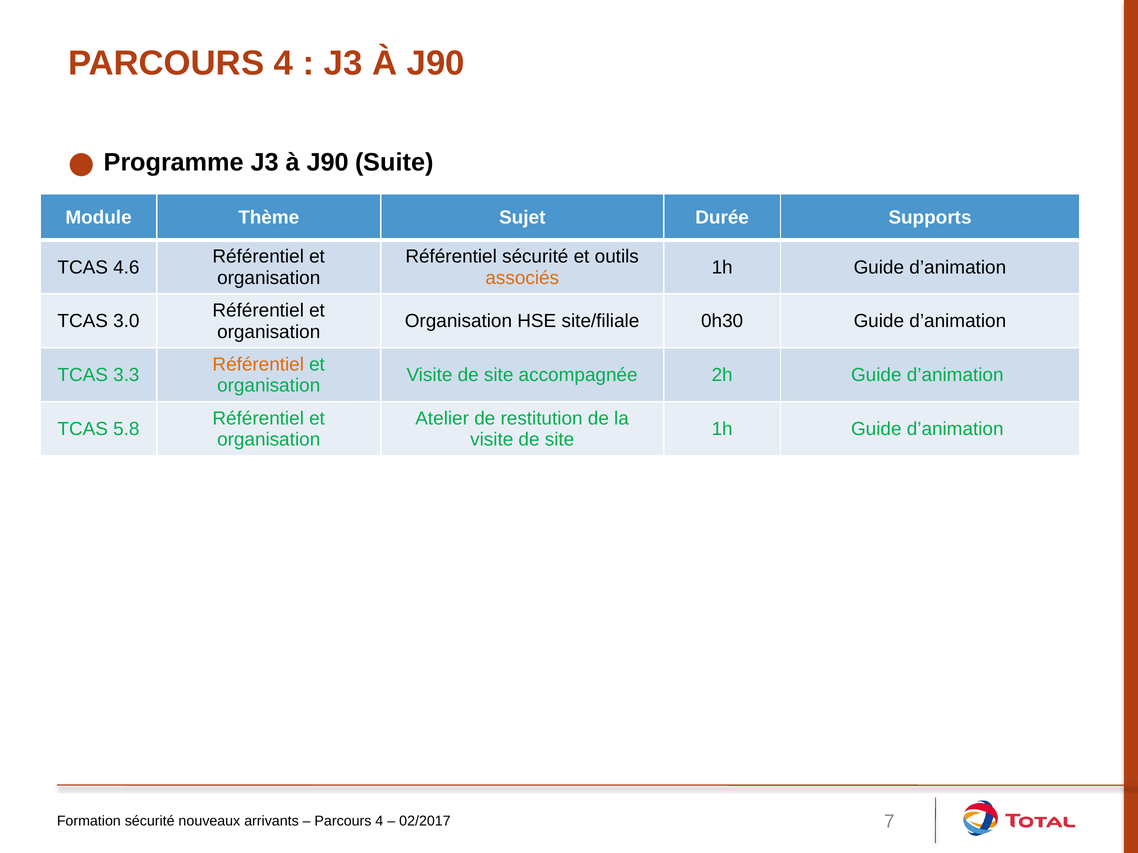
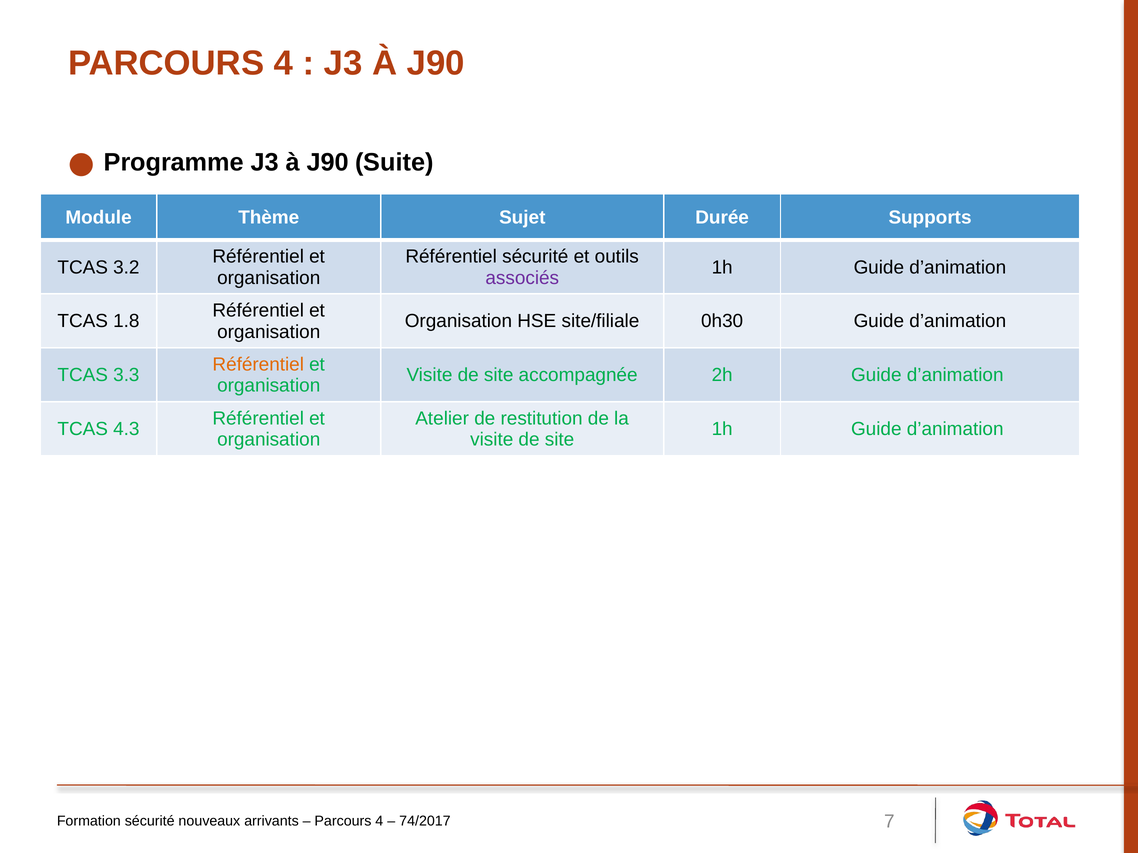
4.6: 4.6 -> 3.2 (126, 267)
associés colour: orange -> purple (522, 278)
3.0: 3.0 -> 1.8 (126, 321)
5.8: 5.8 -> 4.3 (126, 429)
02/2017: 02/2017 -> 74/2017 (425, 822)
